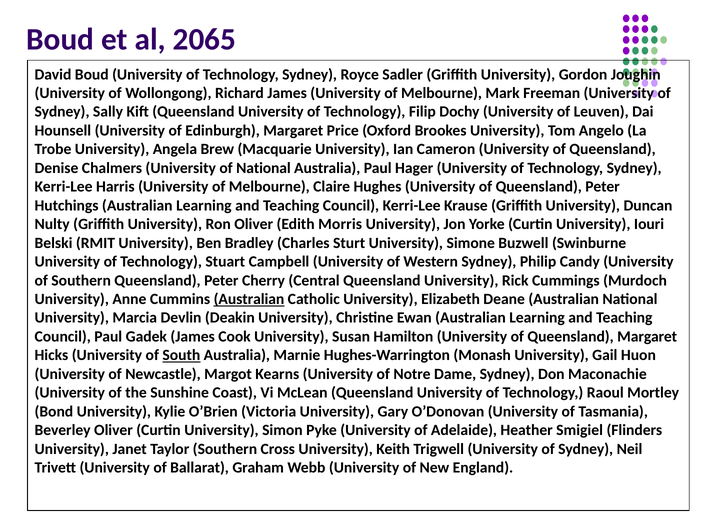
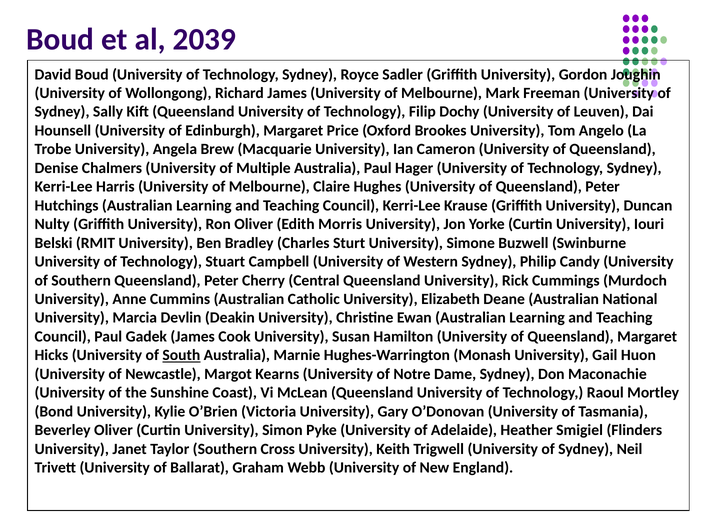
2065: 2065 -> 2039 (204, 40)
of National: National -> Multiple (263, 168)
Australian underline: present -> none (249, 299)
